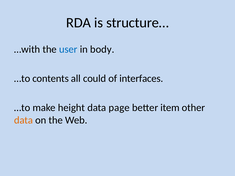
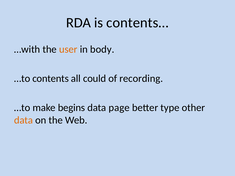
structure…: structure… -> contents… (137, 23)
user colour: blue -> orange (68, 49)
interfaces: interfaces -> recording (141, 79)
height: height -> begins (71, 108)
item: item -> type (170, 108)
